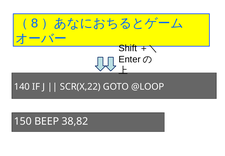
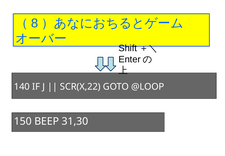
38,82: 38,82 -> 31,30 (75, 121)
